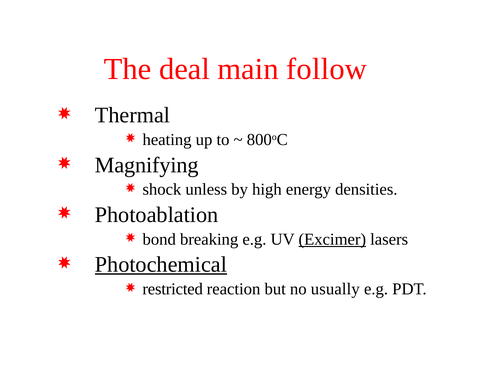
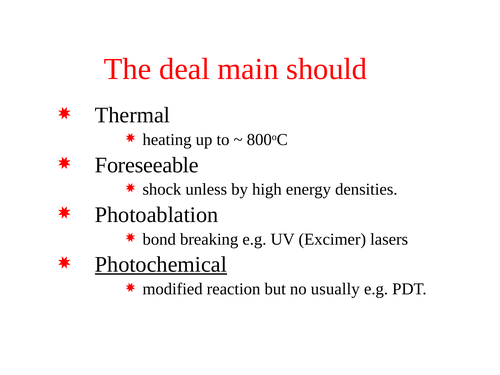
follow: follow -> should (327, 69)
Magnifying: Magnifying -> Foreseeable (147, 165)
Excimer underline: present -> none (332, 239)
restricted: restricted -> modified (173, 289)
